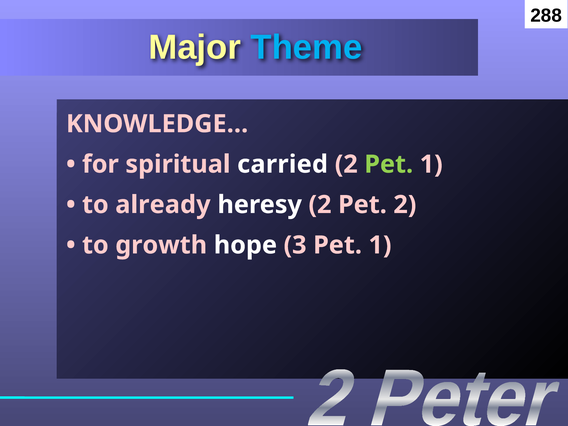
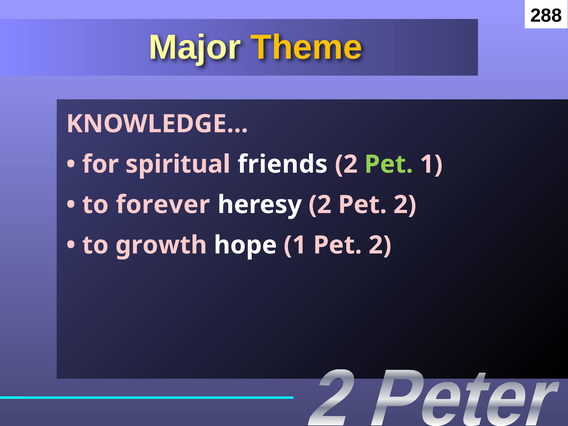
Theme colour: light blue -> yellow (306, 47)
carried: carried -> friends (283, 164)
already: already -> forever (163, 205)
hope 3: 3 -> 1 (295, 245)
1: 1 -> 2 (380, 245)
